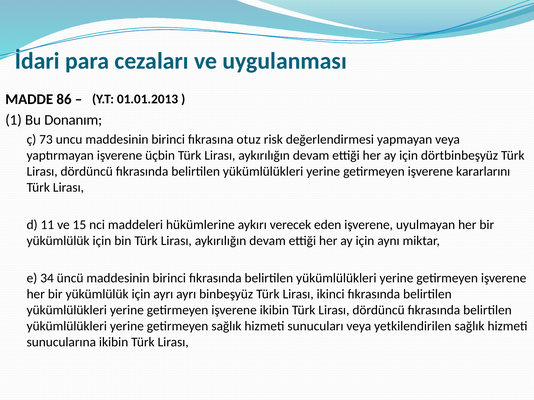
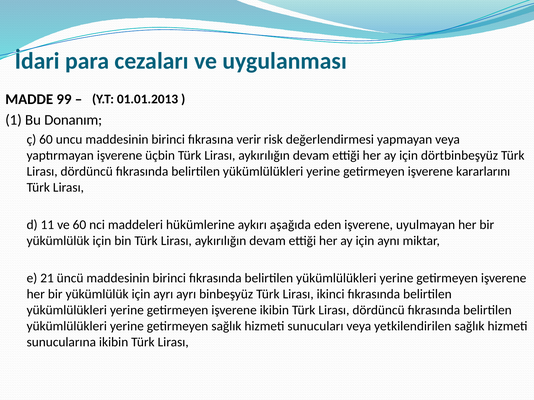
86: 86 -> 99 (64, 99)
ç 73: 73 -> 60 (46, 140)
otuz: otuz -> verir (249, 140)
ve 15: 15 -> 60 (79, 225)
verecek: verecek -> aşağıda (290, 225)
34: 34 -> 21 (47, 278)
